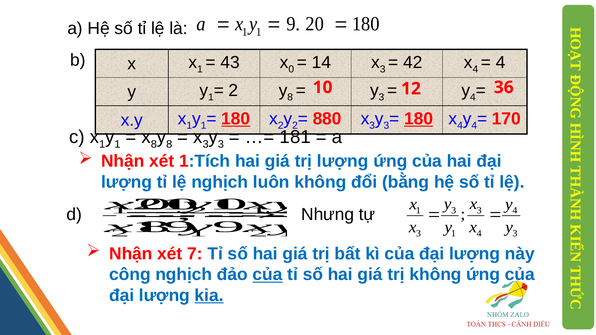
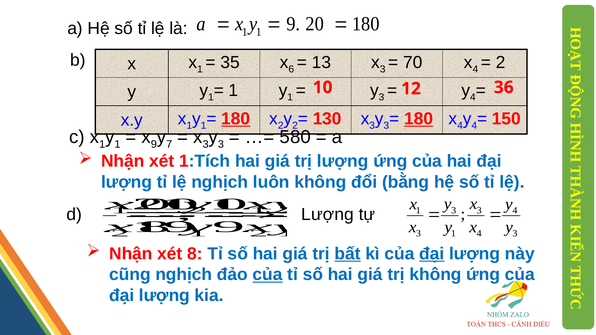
43: 43 -> 35 (230, 62)
0: 0 -> 6 (291, 69)
14: 14 -> 13 (321, 62)
42: 42 -> 70 (413, 62)
4: 4 -> 2 (501, 62)
2: 2 -> 1 (233, 91)
8: 8 -> 1 (290, 97)
880: 880 -> 130 (327, 119)
170: 170 -> 150 (506, 119)
x 8: 8 -> 9 (154, 144)
8: 8 -> 7 (169, 144)
181: 181 -> 580 (295, 137)
Nhưng: Nhưng -> Lượng (328, 214)
7: 7 -> 8 (195, 254)
bất underline: none -> present (348, 254)
đại underline: none -> present (432, 254)
công: công -> cũng (130, 275)
kia underline: present -> none (209, 296)
